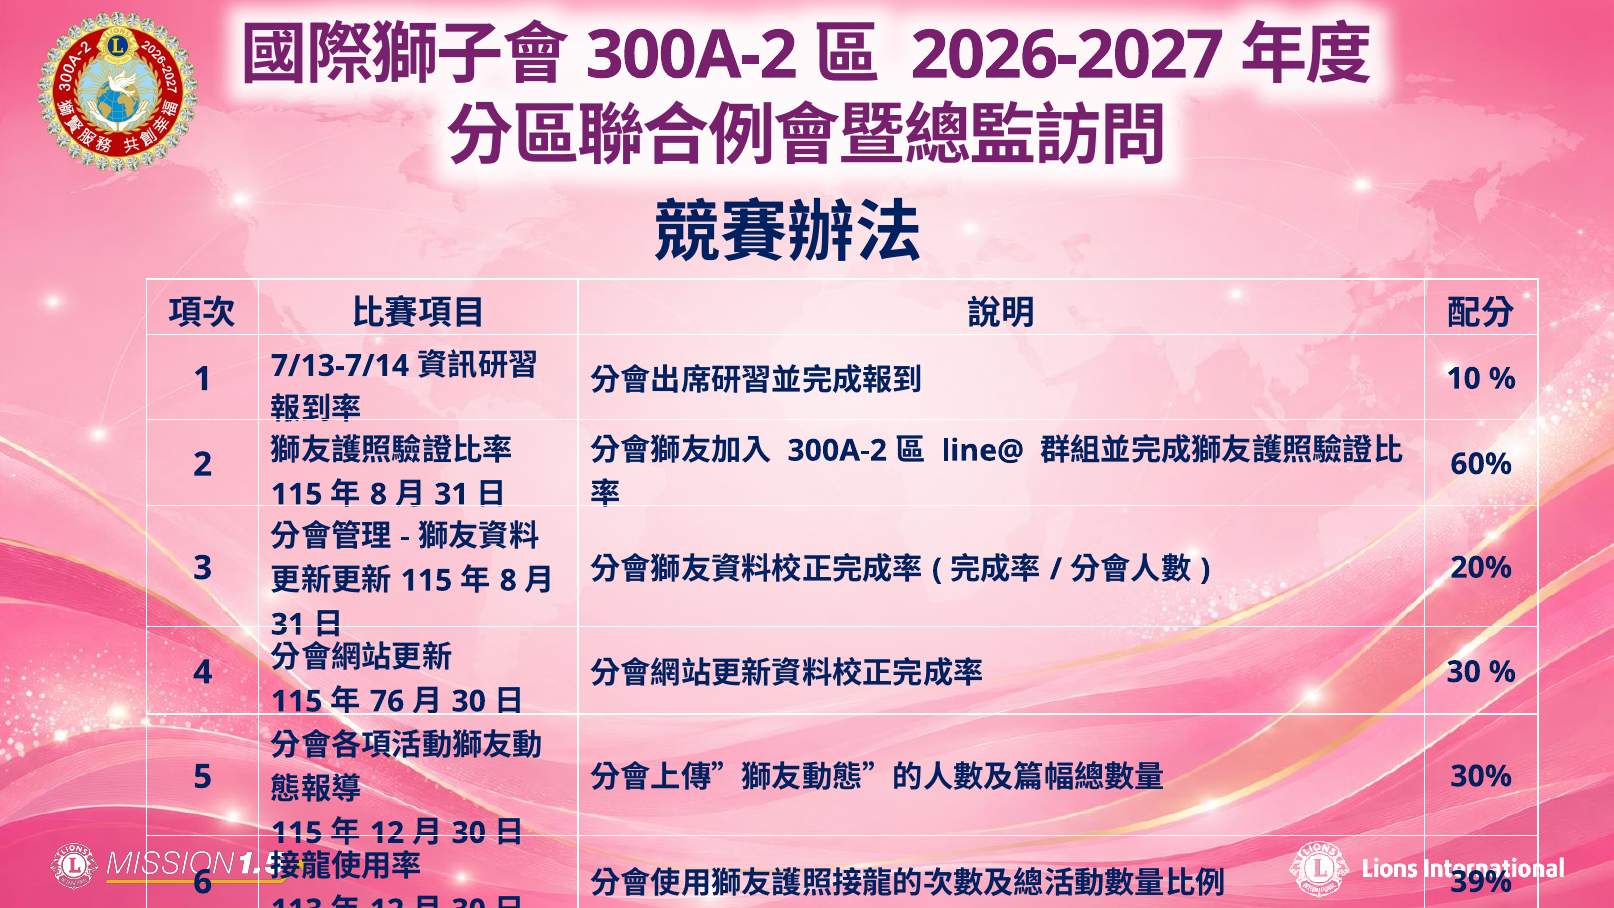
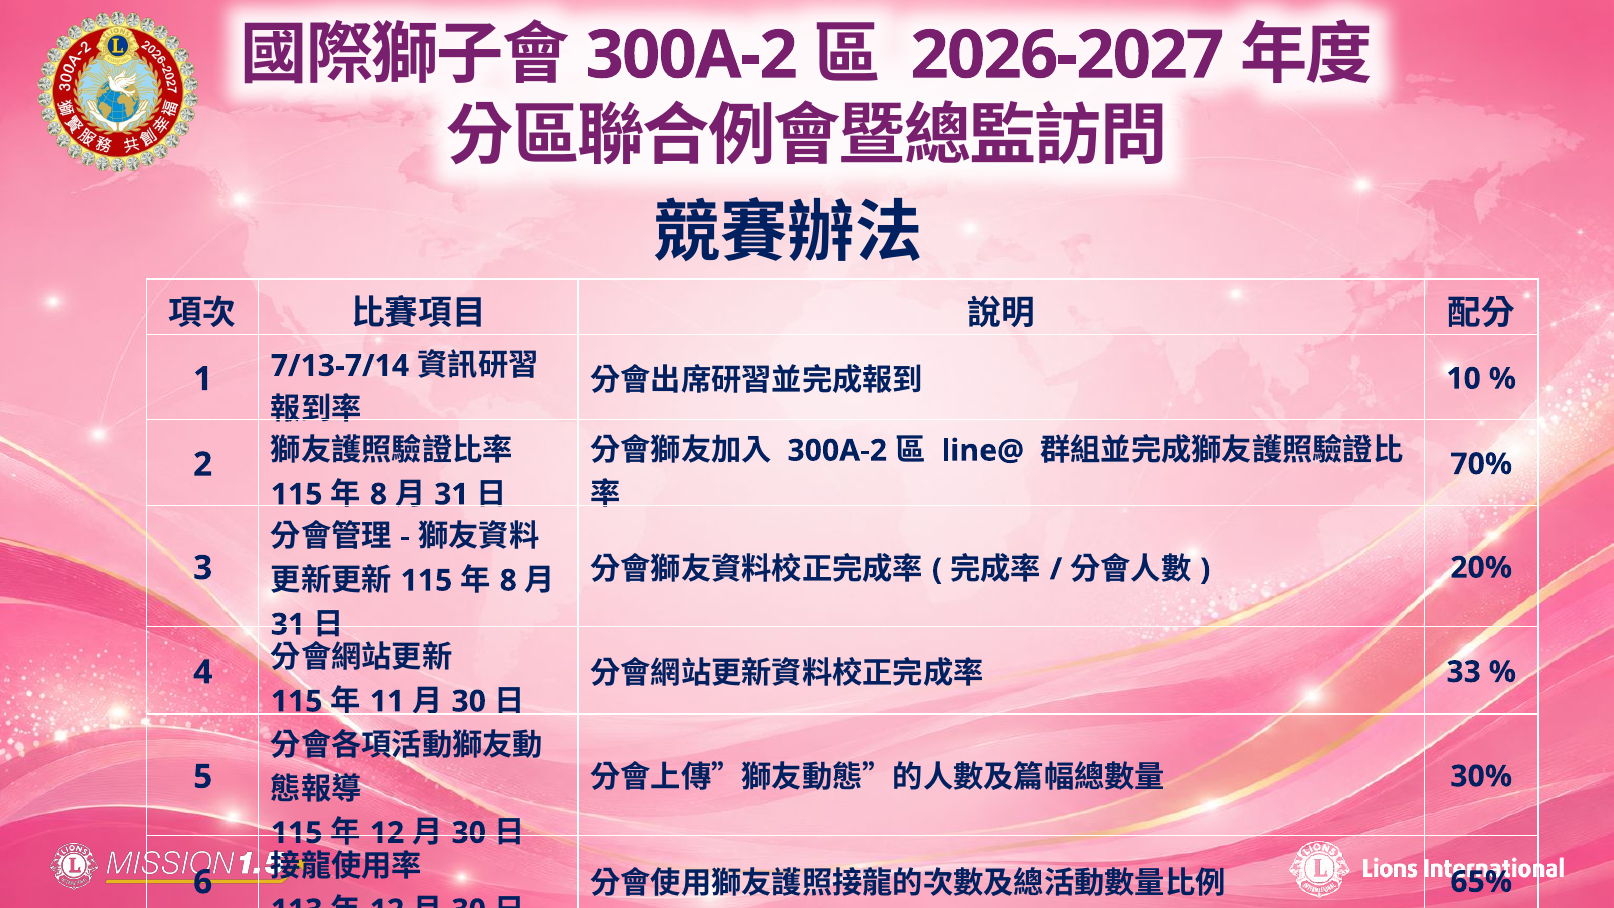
60%: 60% -> 70% (1481, 464)
30: 30 -> 33 (1464, 672)
76: 76 -> 11 (387, 701)
39%: 39% -> 65% (1481, 882)
